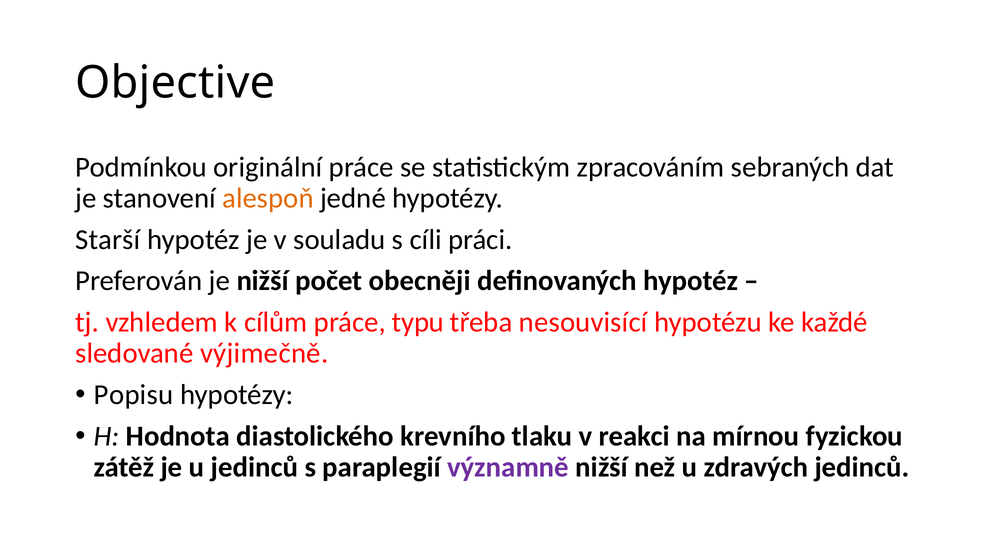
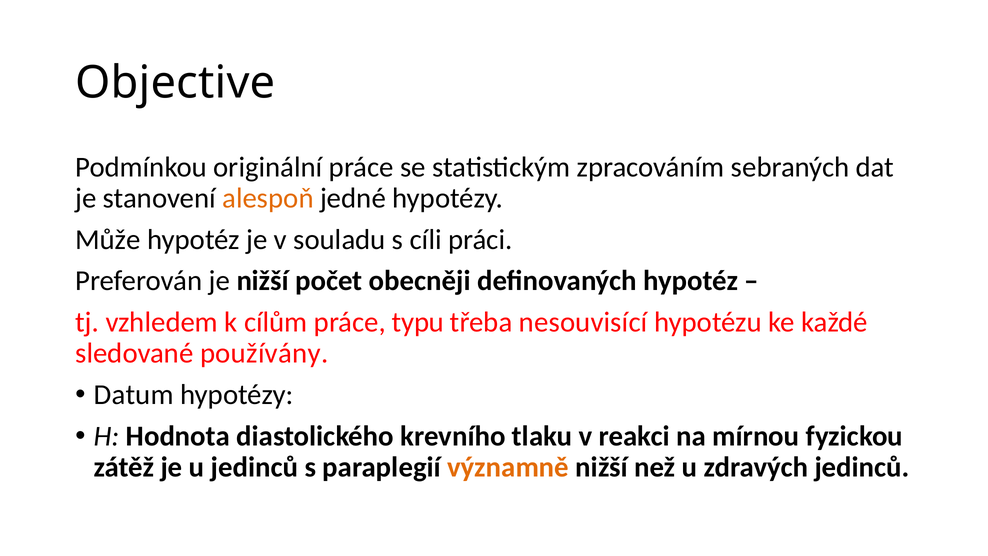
Starší: Starší -> Může (108, 239)
výjimečně: výjimečně -> používány (264, 353)
Popisu: Popisu -> Datum (134, 395)
významně colour: purple -> orange (508, 467)
